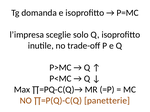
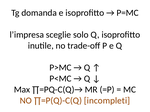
panetterie: panetterie -> incompleti (107, 101)
